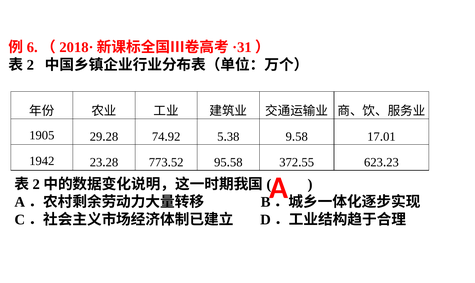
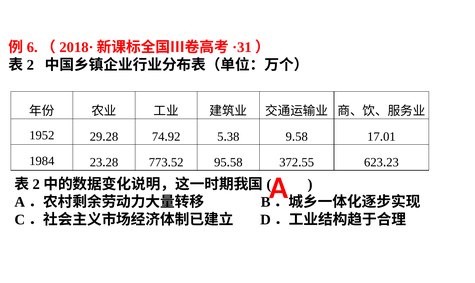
1905: 1905 -> 1952 (42, 135)
1942: 1942 -> 1984 (42, 161)
